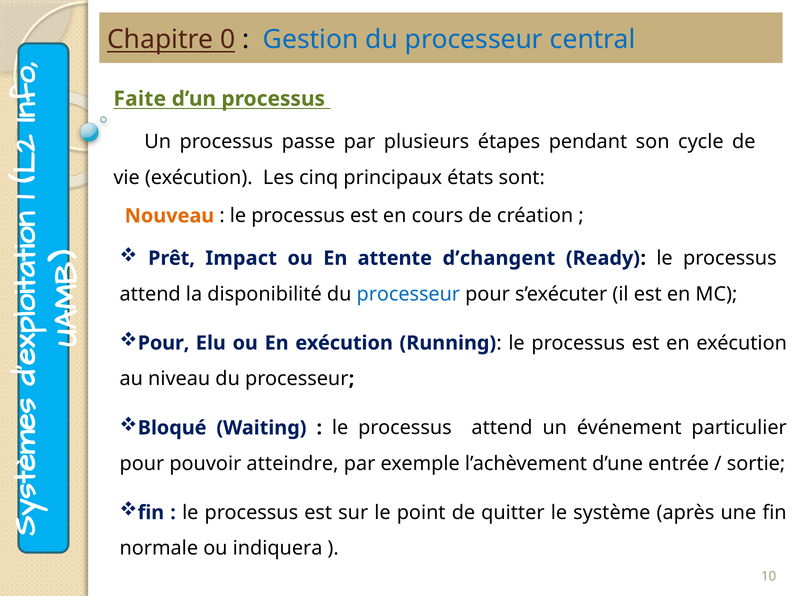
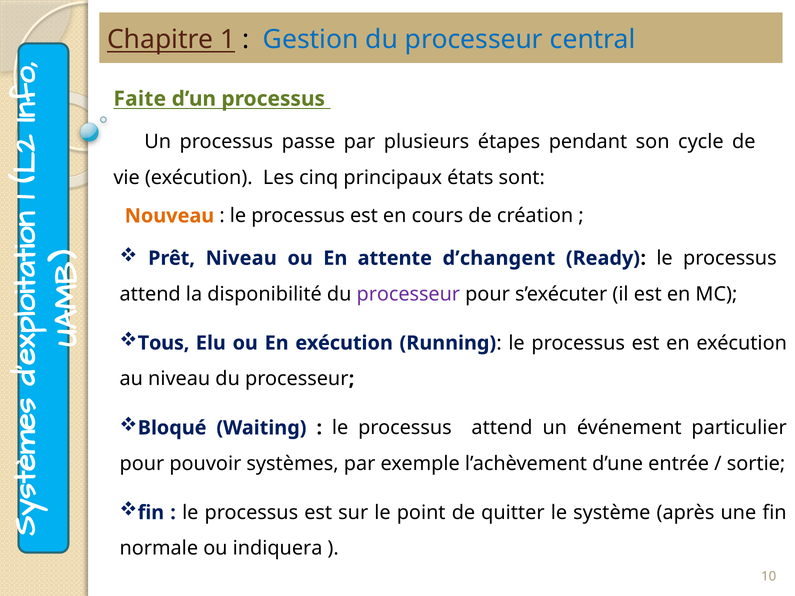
Chapitre 0: 0 -> 1 (228, 40)
Prêt Impact: Impact -> Niveau (241, 258)
processeur colour: blue -> purple (408, 294)
Pour: Pour -> Tous (164, 343)
atteindre: atteindre -> systèmes (293, 464)
